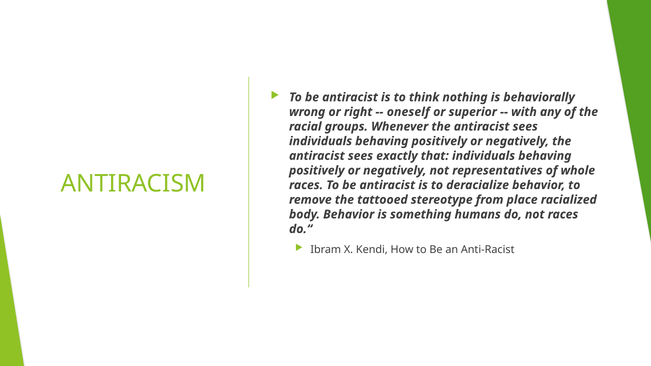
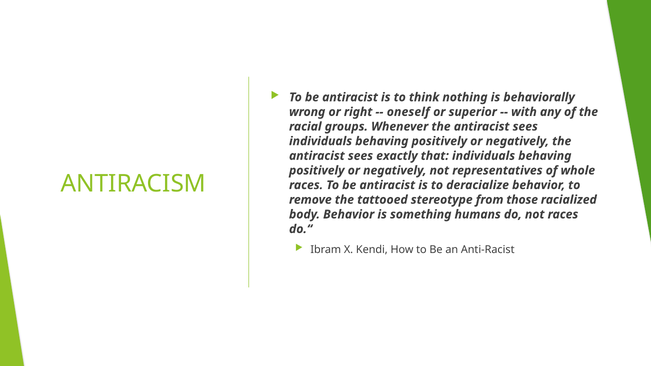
place: place -> those (522, 200)
